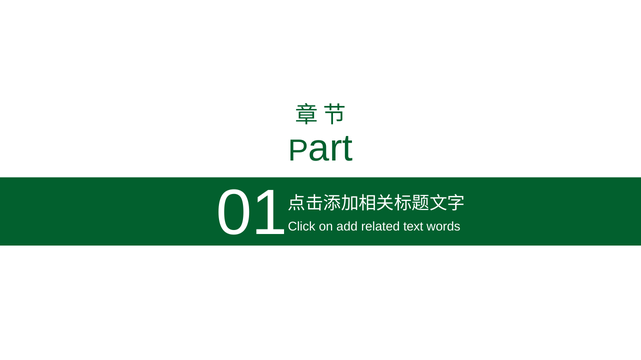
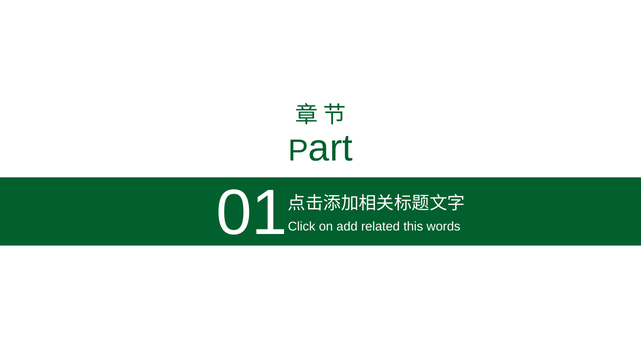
text: text -> this (413, 227)
